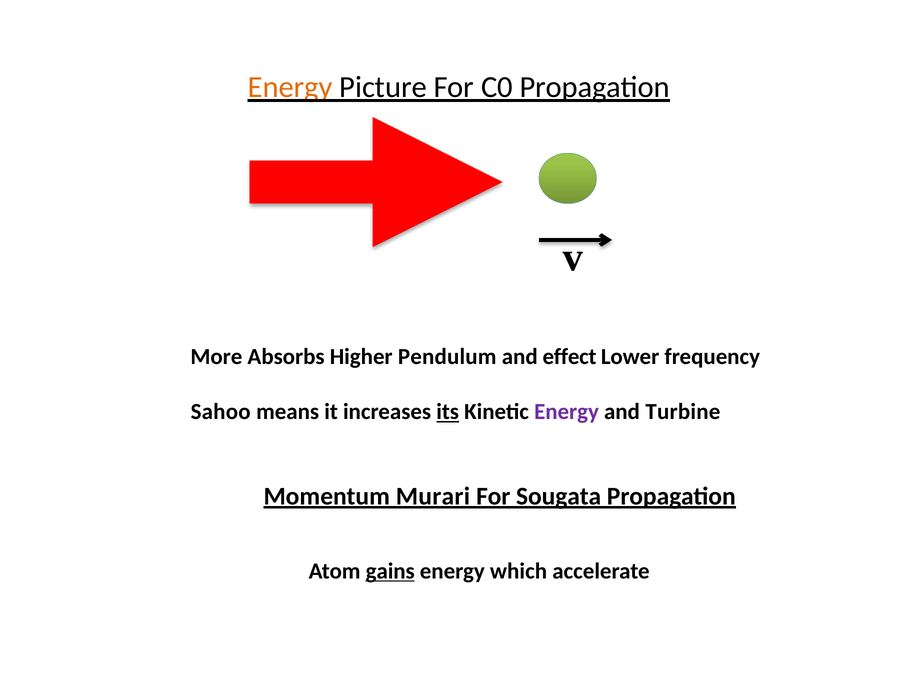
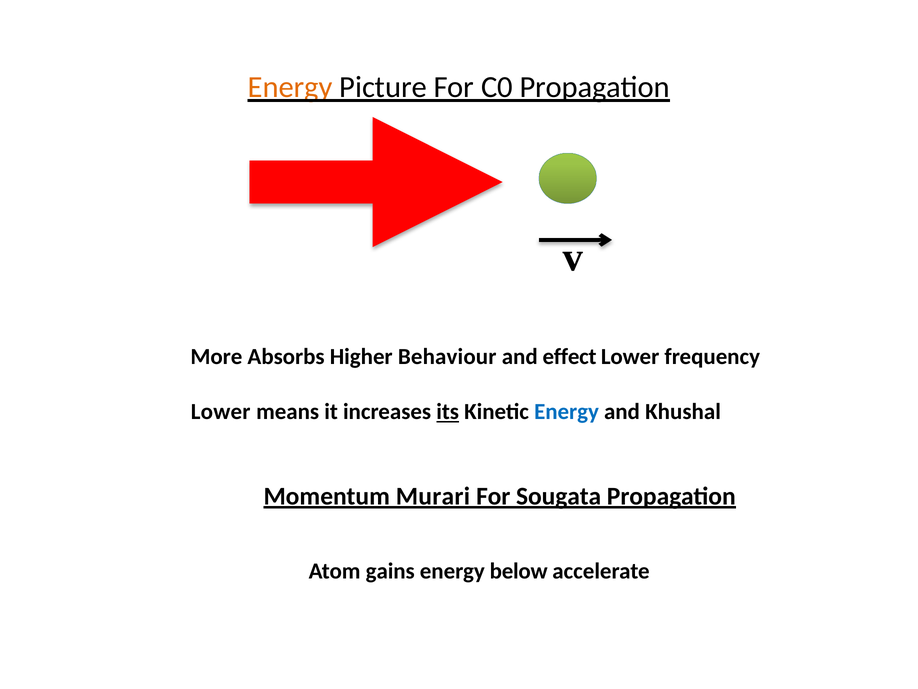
Pendulum: Pendulum -> Behaviour (447, 356)
Sahoo: Sahoo -> Lower (221, 412)
Energy colour: purple -> blue (567, 412)
Turbine: Turbine -> Khushal (683, 412)
gains underline: present -> none (390, 571)
which: which -> below (519, 571)
